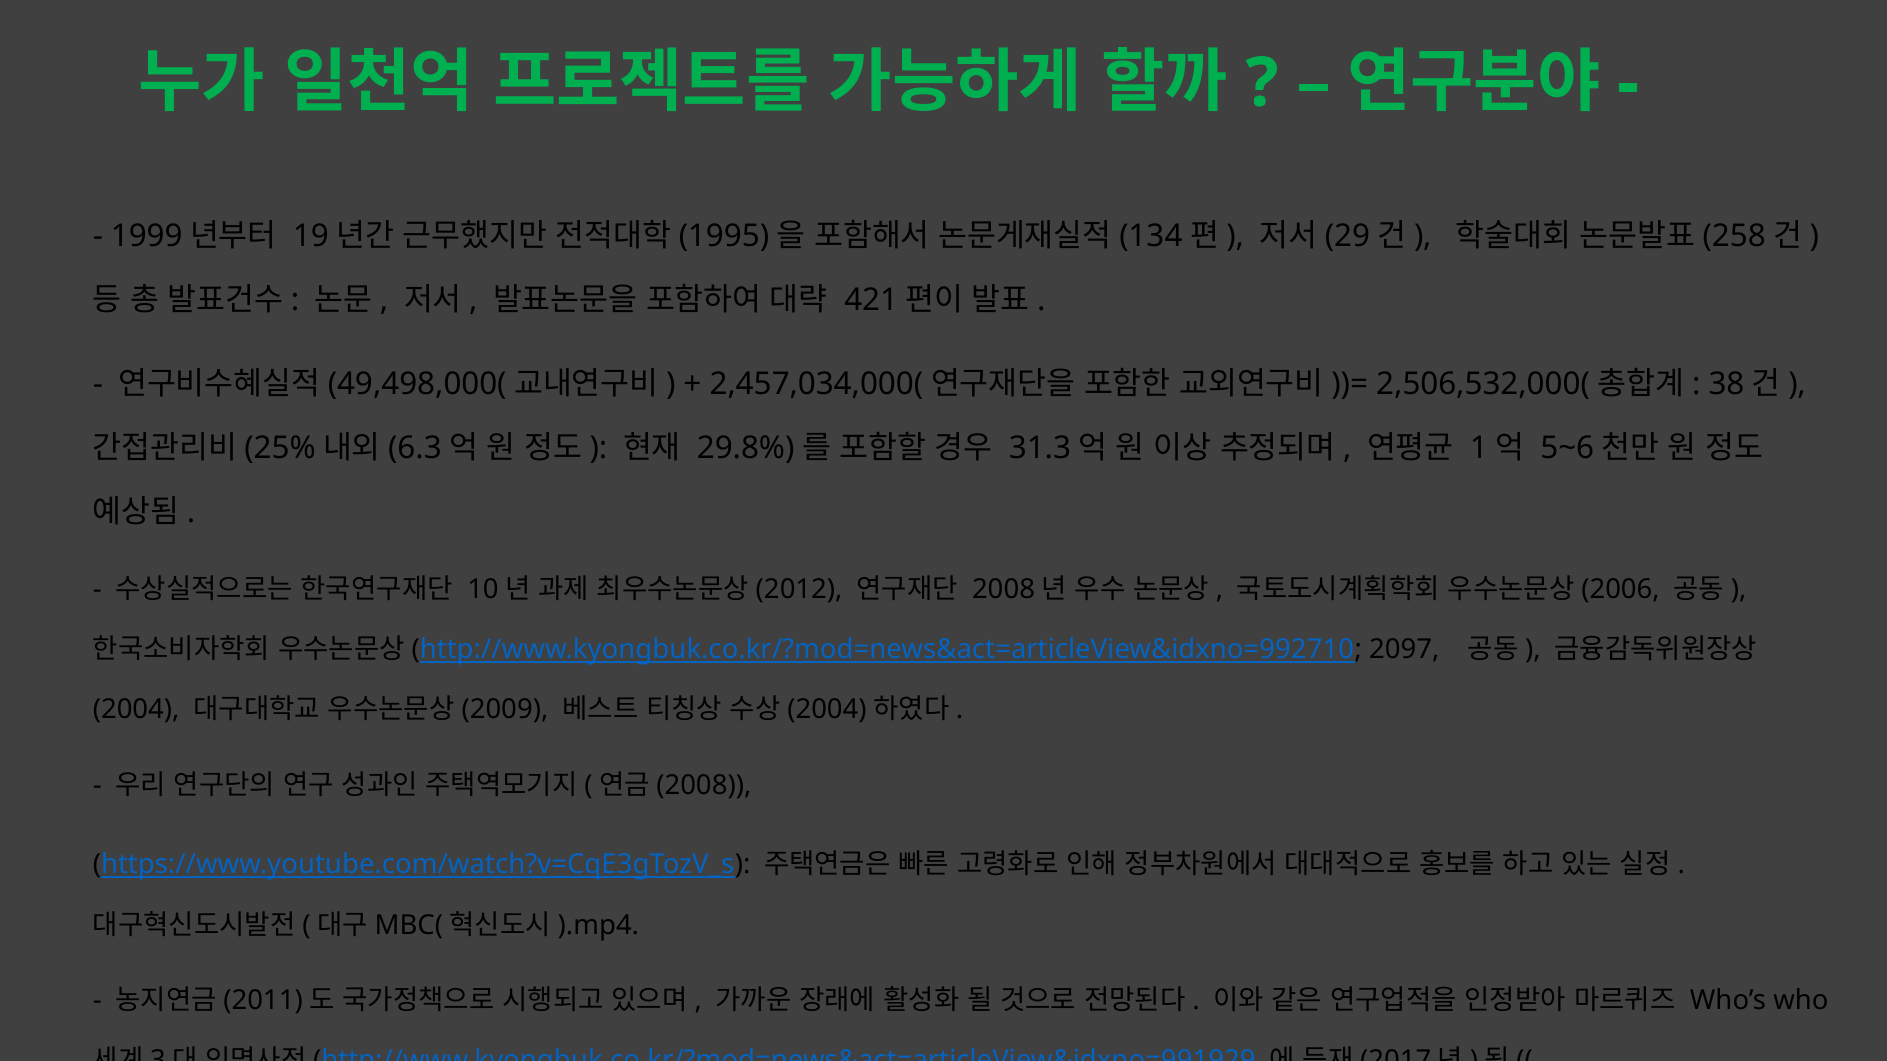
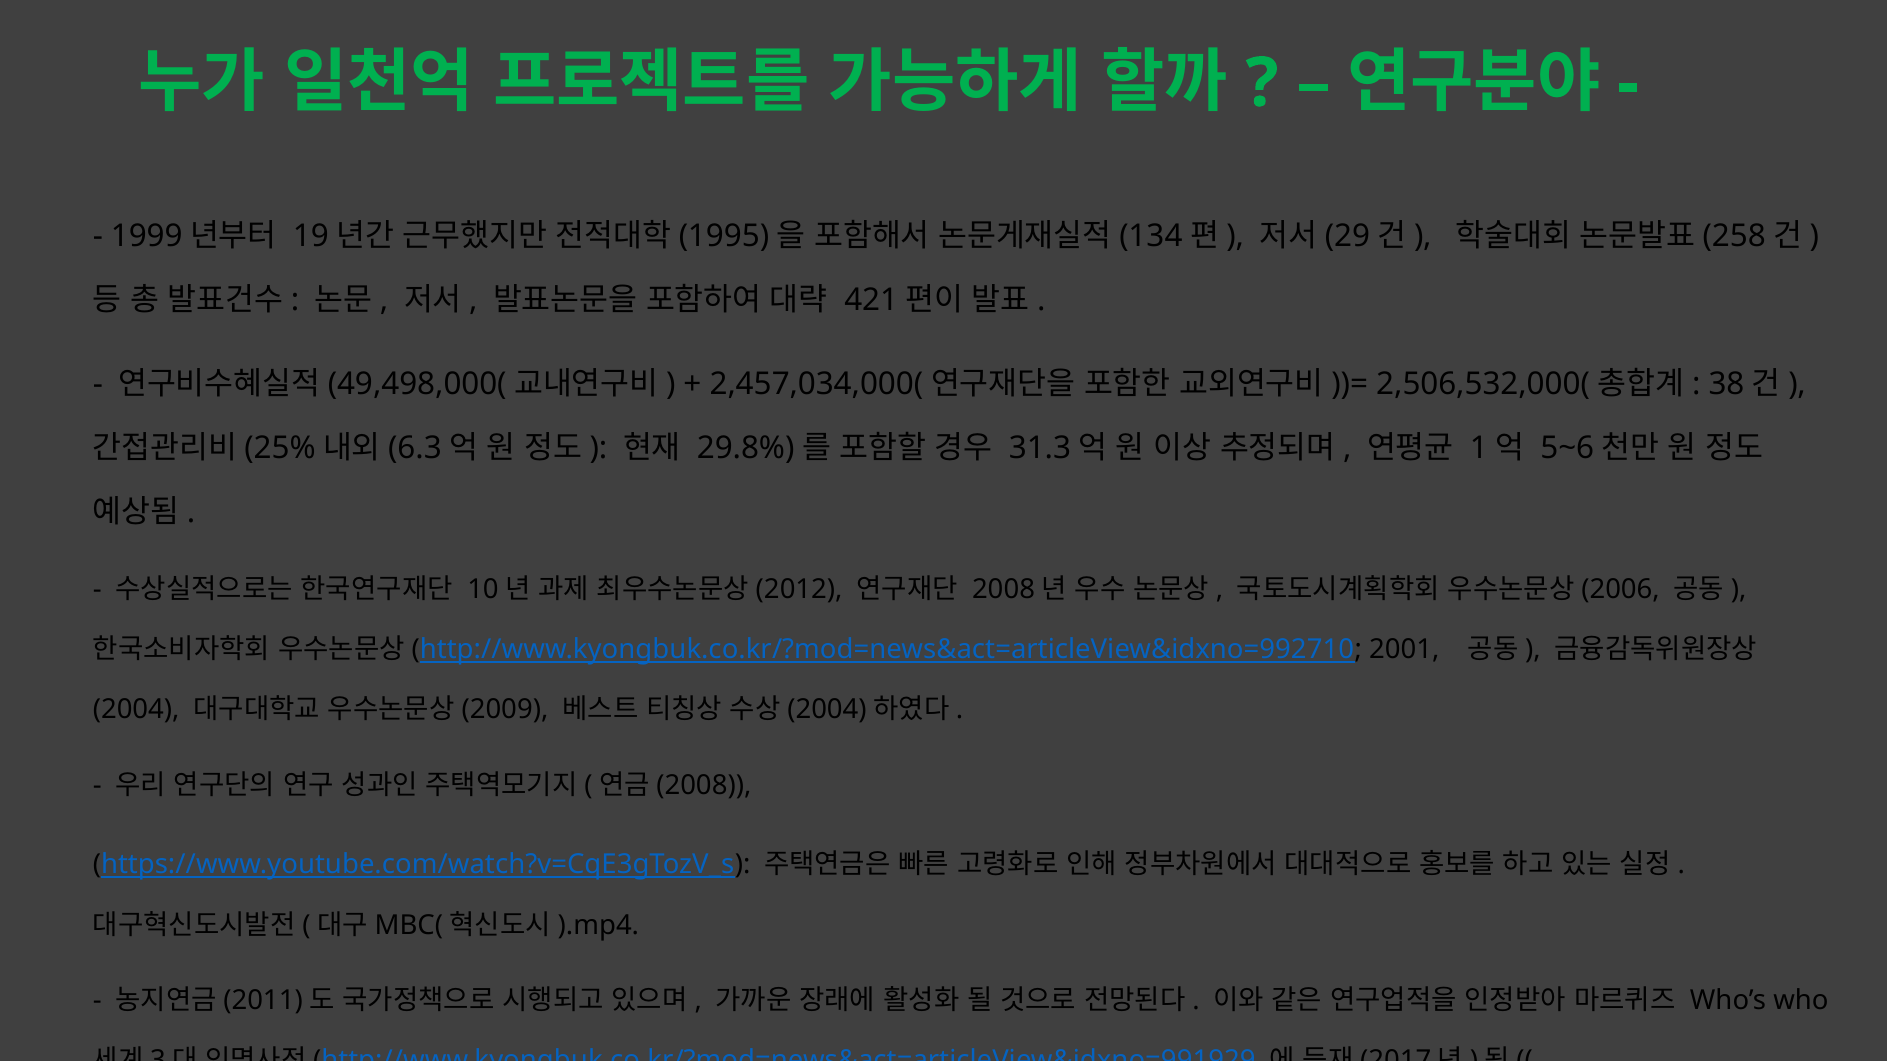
2097: 2097 -> 2001 (1404, 649)
